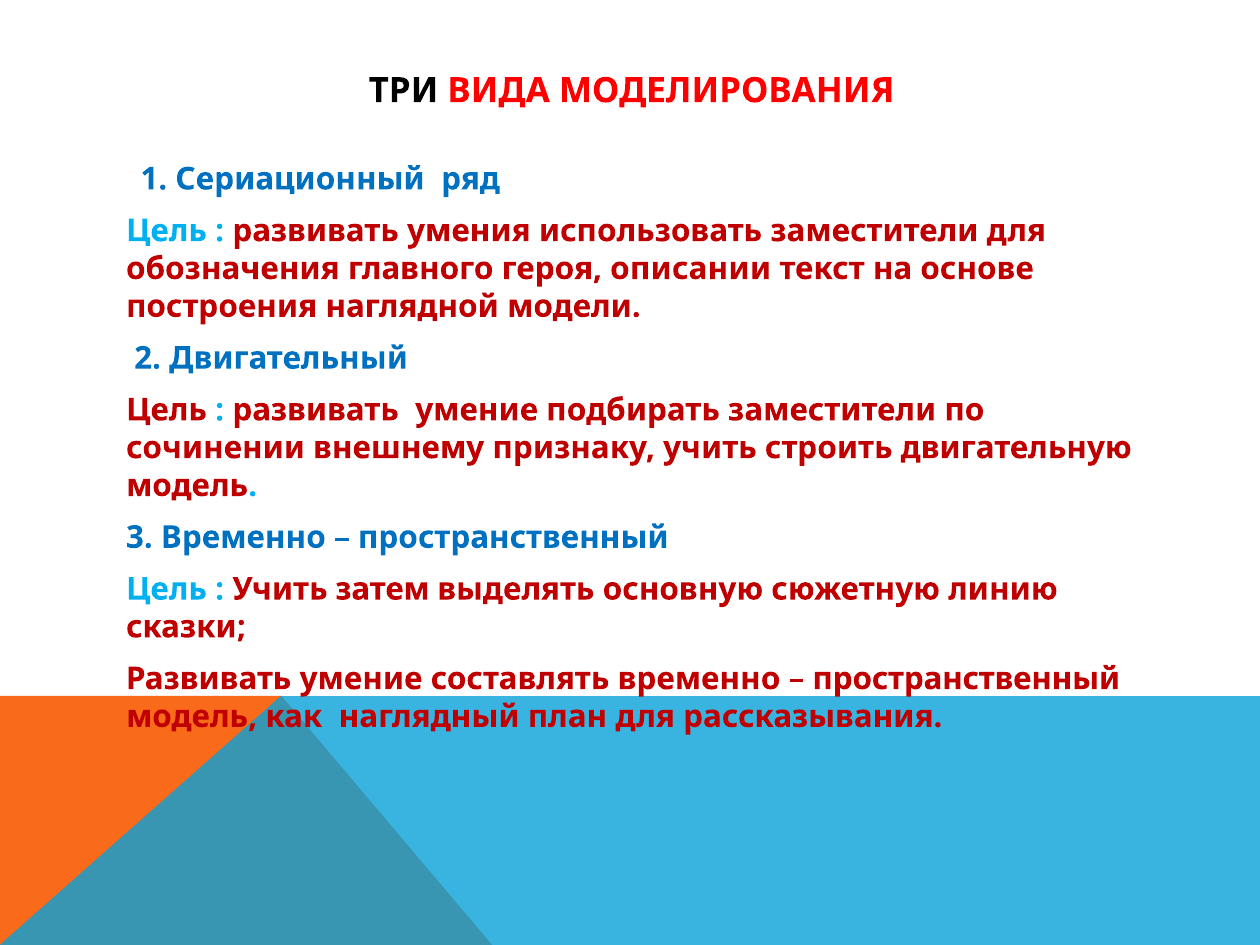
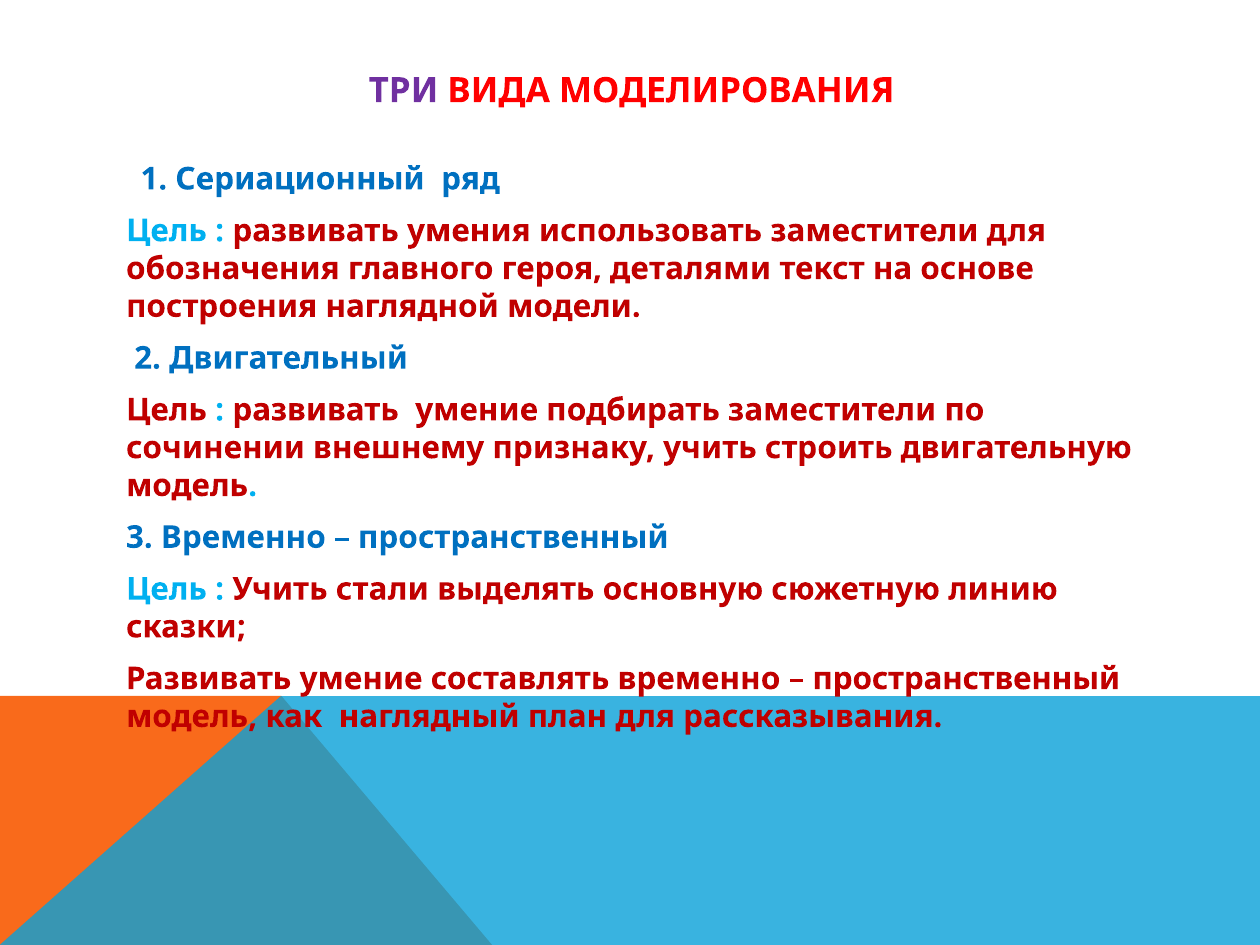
ТРИ colour: black -> purple (404, 91)
описании: описании -> деталями (691, 269)
затем: затем -> стали (382, 589)
